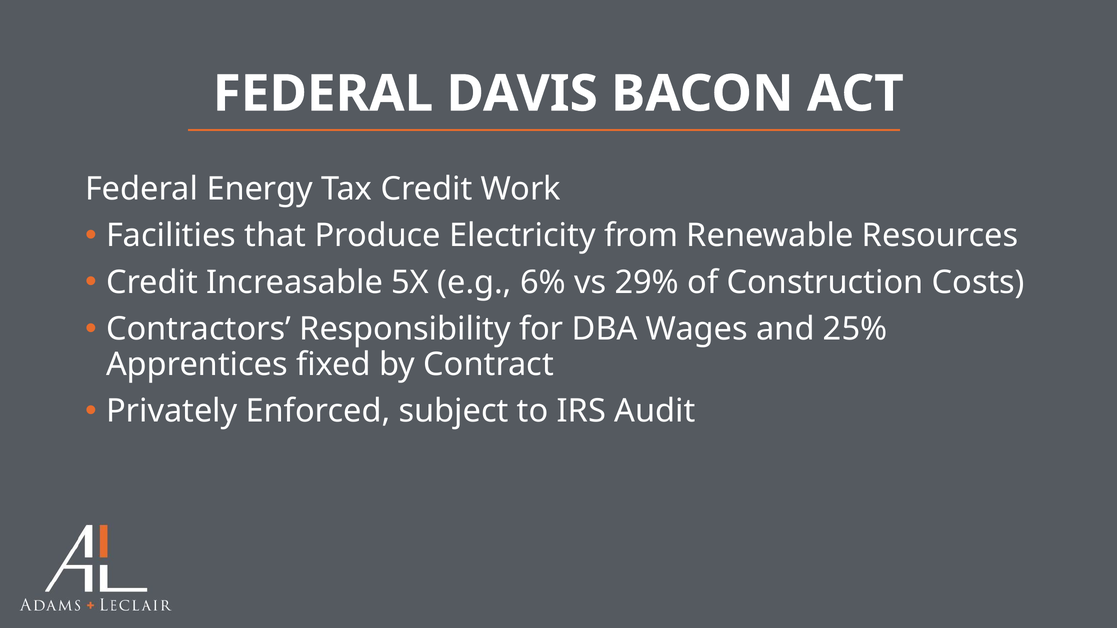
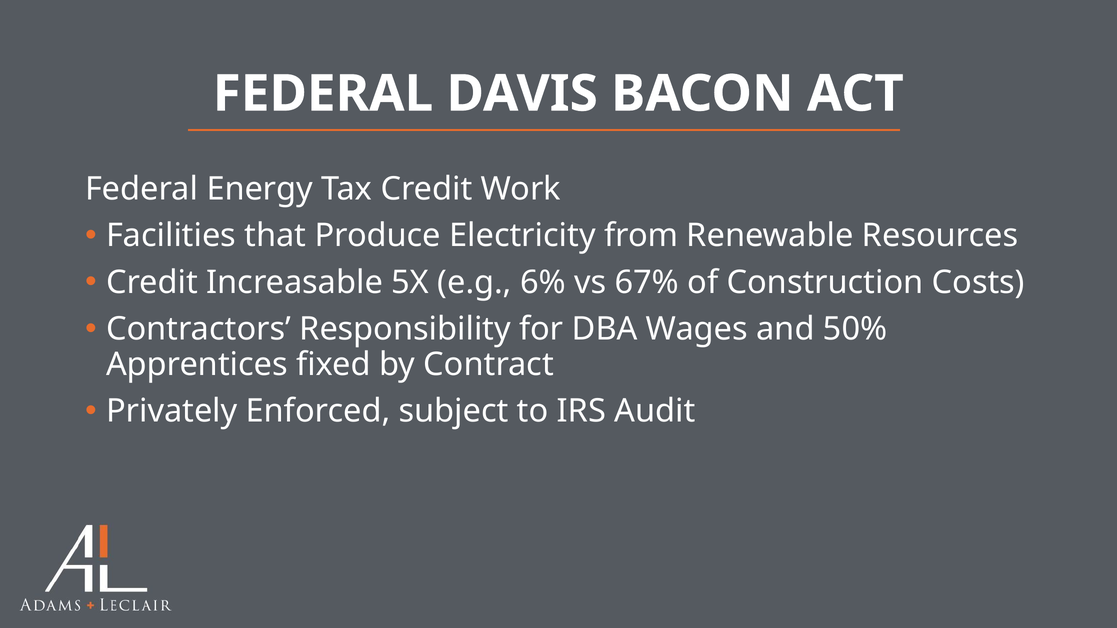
29%: 29% -> 67% (647, 283)
25%: 25% -> 50% (855, 329)
